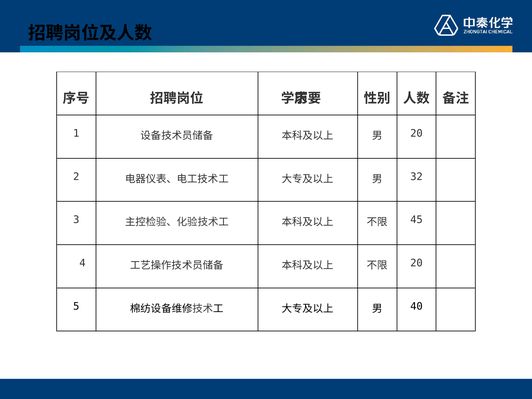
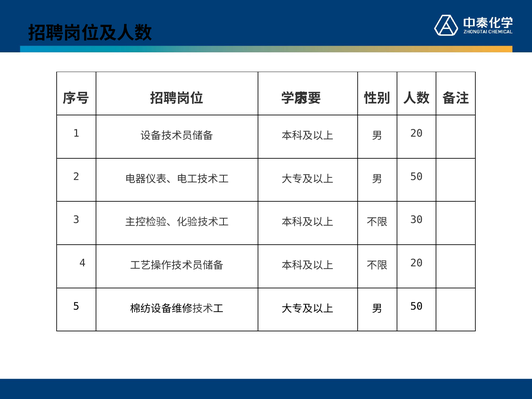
32: 32 -> 50 (416, 177)
45: 45 -> 30 (416, 220)
40: 40 -> 50 (416, 306)
